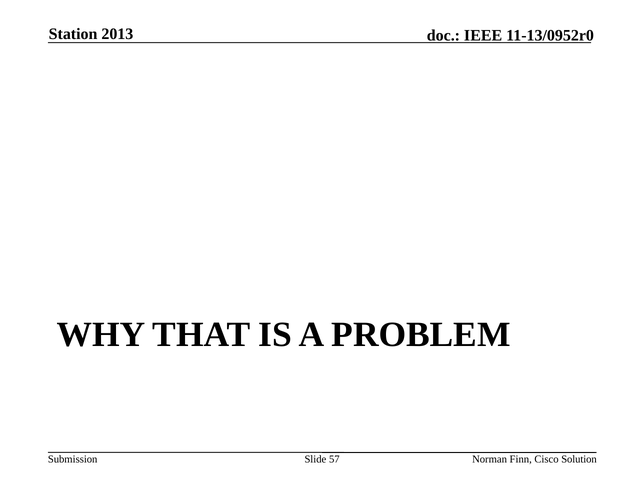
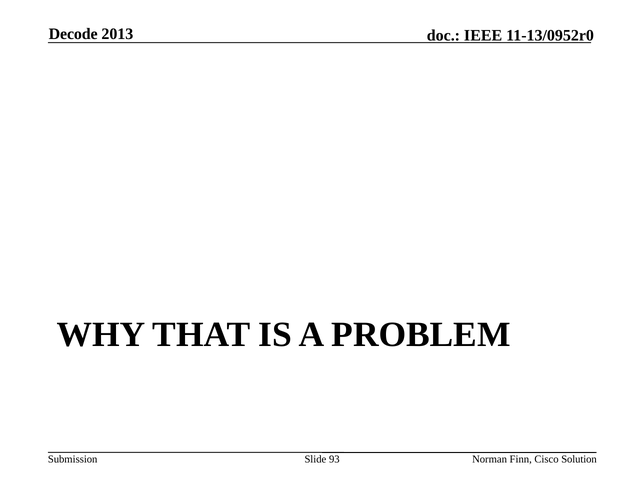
Station: Station -> Decode (73, 34)
57: 57 -> 93 (334, 460)
